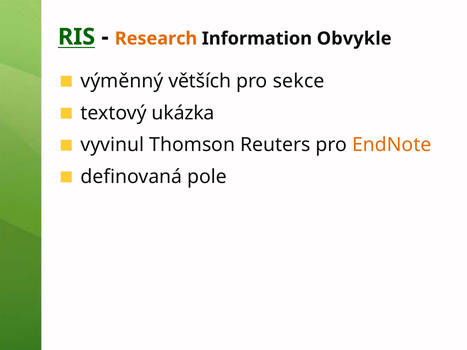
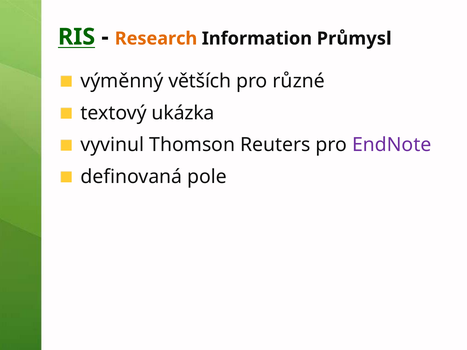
Obvykle: Obvykle -> Průmysl (354, 39)
sekce: sekce -> různé (299, 81)
EndNote colour: orange -> purple (392, 145)
